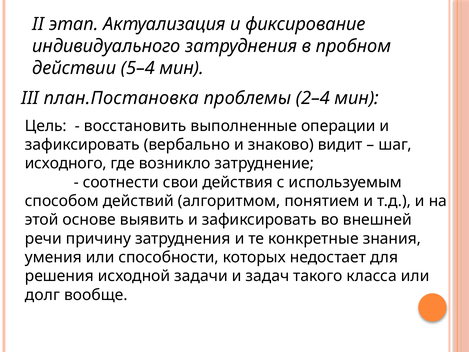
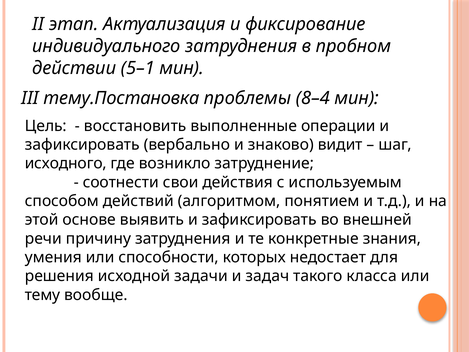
5–4: 5–4 -> 5–1 (138, 68)
план.Постановка: план.Постановка -> тему.Постановка (122, 98)
2–4: 2–4 -> 8–4 (313, 98)
долг: долг -> тему (43, 295)
